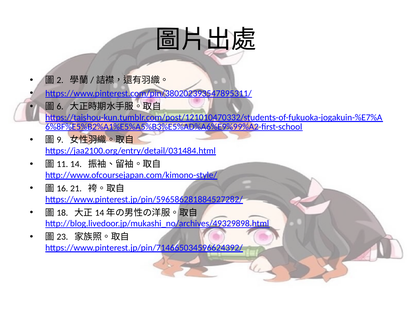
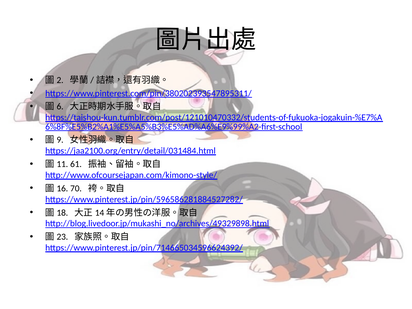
14: 14 -> 61 (76, 164)
21: 21 -> 70 (76, 188)
